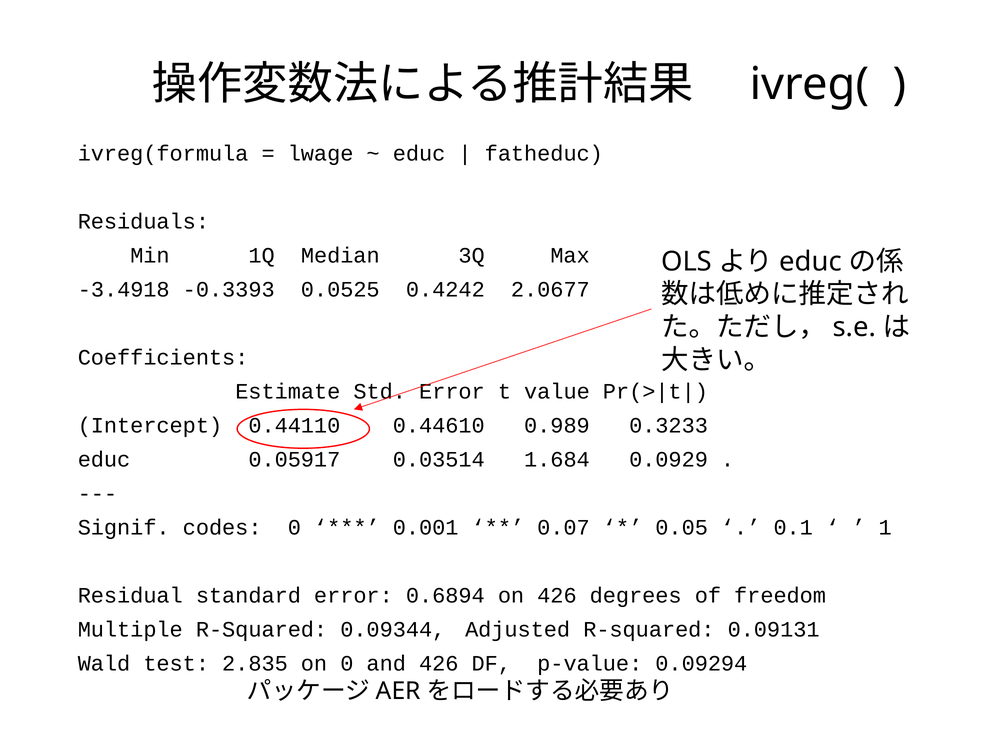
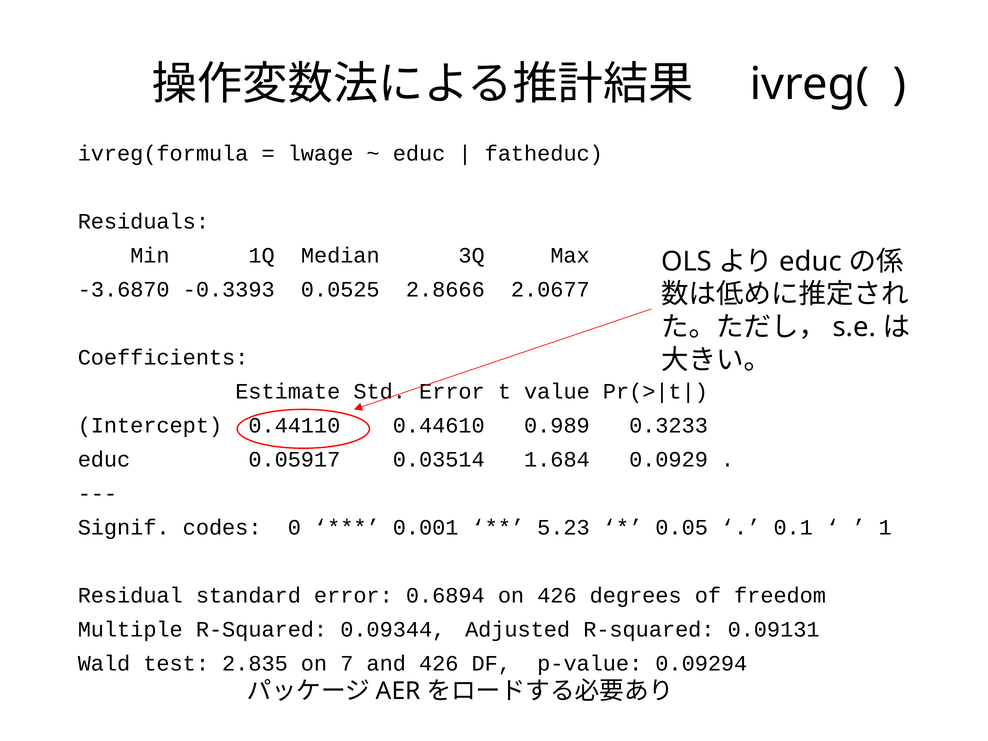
-3.4918: -3.4918 -> -3.6870 (124, 290)
0.4242: 0.4242 -> 2.8666 (445, 290)
0.07: 0.07 -> 5.23 (563, 528)
on 0: 0 -> 7 (347, 664)
